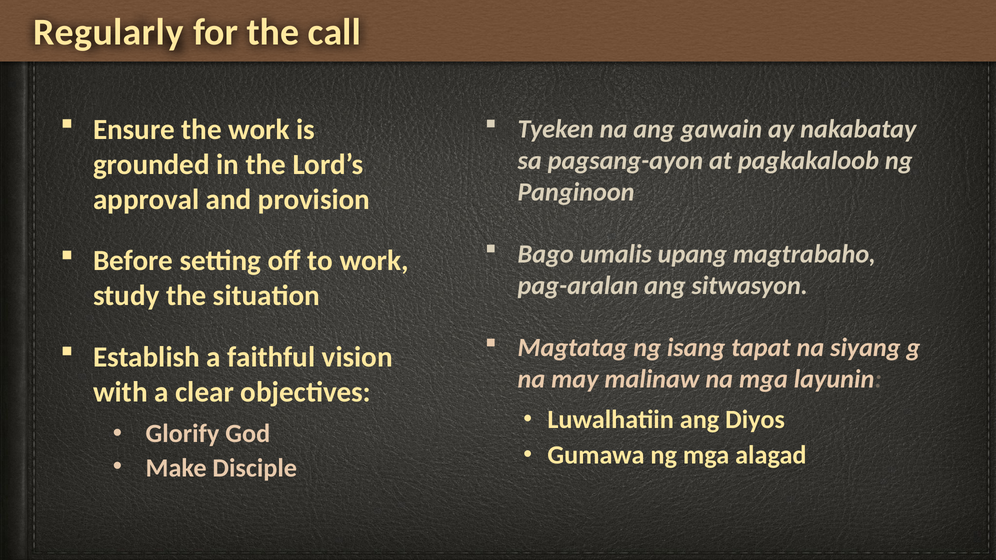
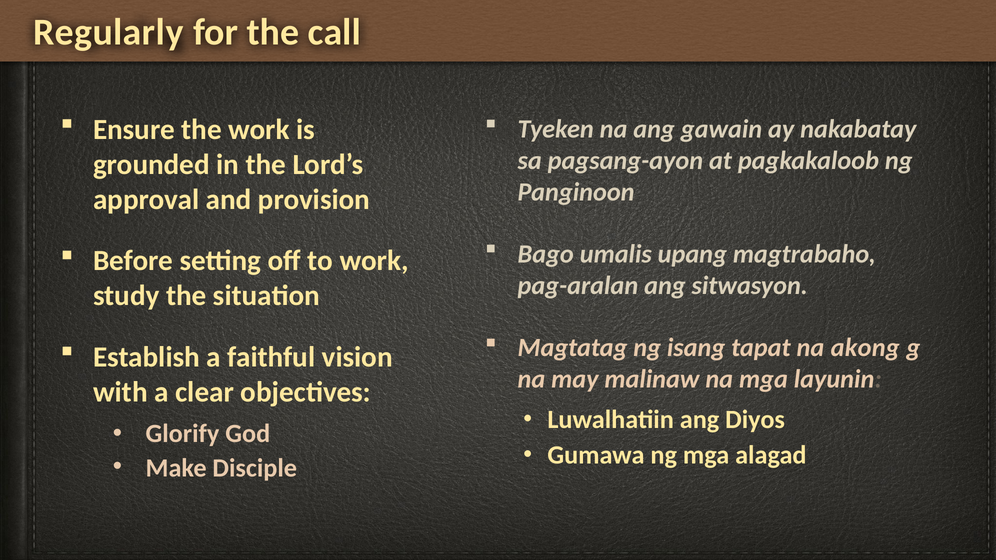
siyang: siyang -> akong (865, 348)
